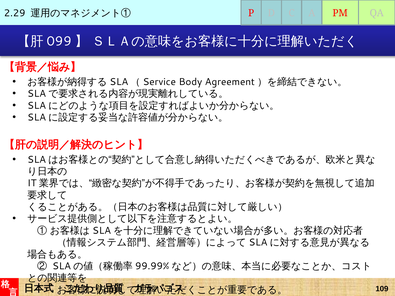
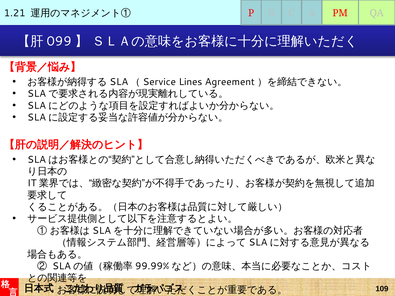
2.29: 2.29 -> 1.21 (15, 13)
Body: Body -> Lines (190, 82)
